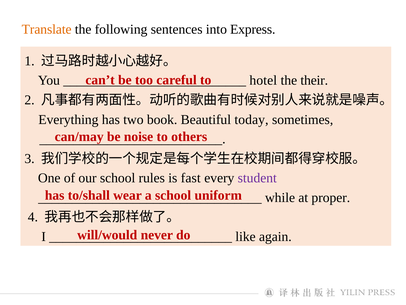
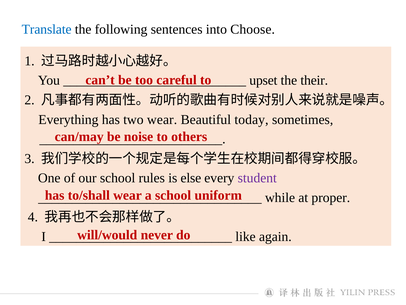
Translate colour: orange -> blue (47, 29)
Express: Express -> Choose (253, 29)
hotel: hotel -> upset (263, 80)
two book: book -> wear (162, 119)
fast: fast -> else (191, 178)
